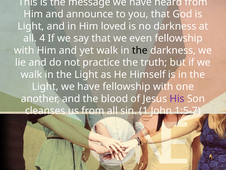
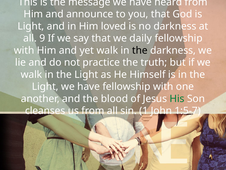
4: 4 -> 9 (42, 38)
even: even -> daily (141, 38)
His colour: purple -> green (177, 98)
